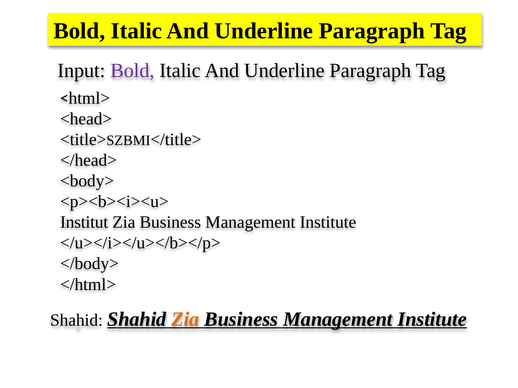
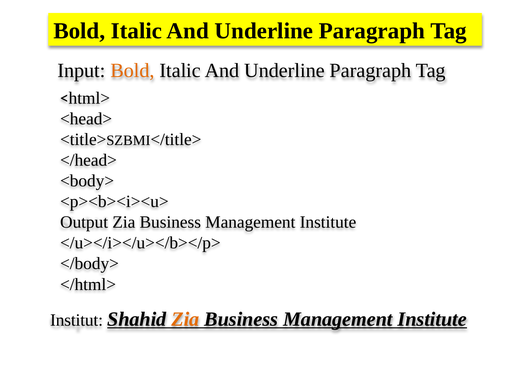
Bold colour: purple -> orange (132, 71)
Institut: Institut -> Output (84, 223)
Shahid: Shahid -> Institut (77, 320)
